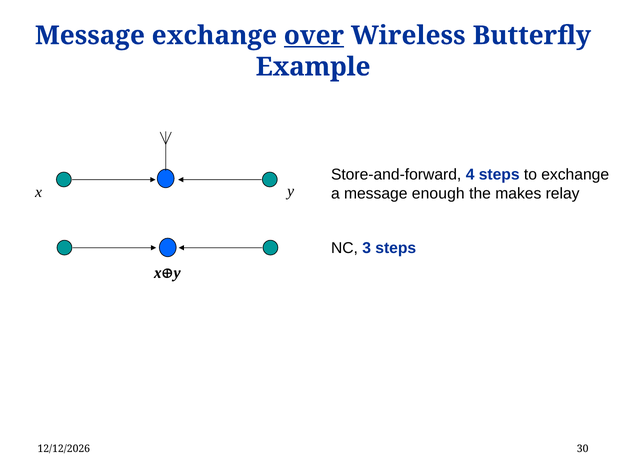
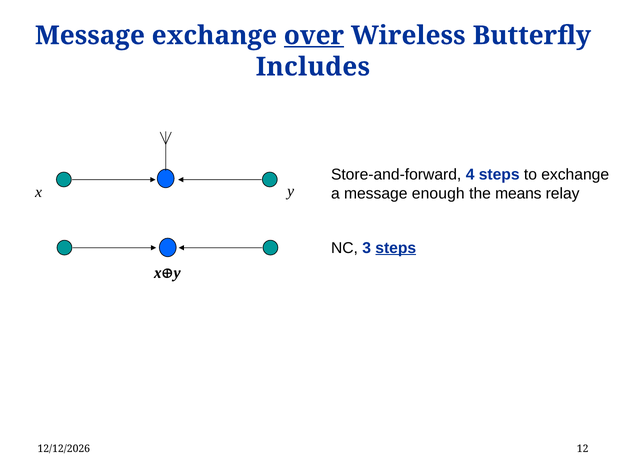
Example: Example -> Includes (313, 67)
makes: makes -> means (518, 193)
steps underline: none -> present (396, 248)
30: 30 -> 12 (583, 448)
